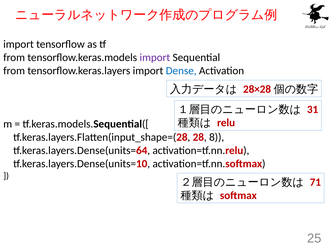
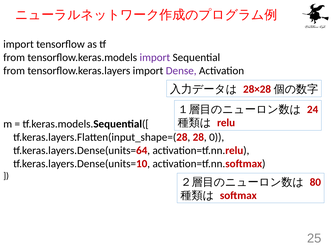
Dense colour: blue -> purple (181, 71)
31: 31 -> 24 (313, 110)
8: 8 -> 0 (217, 137)
71: 71 -> 80 (315, 182)
